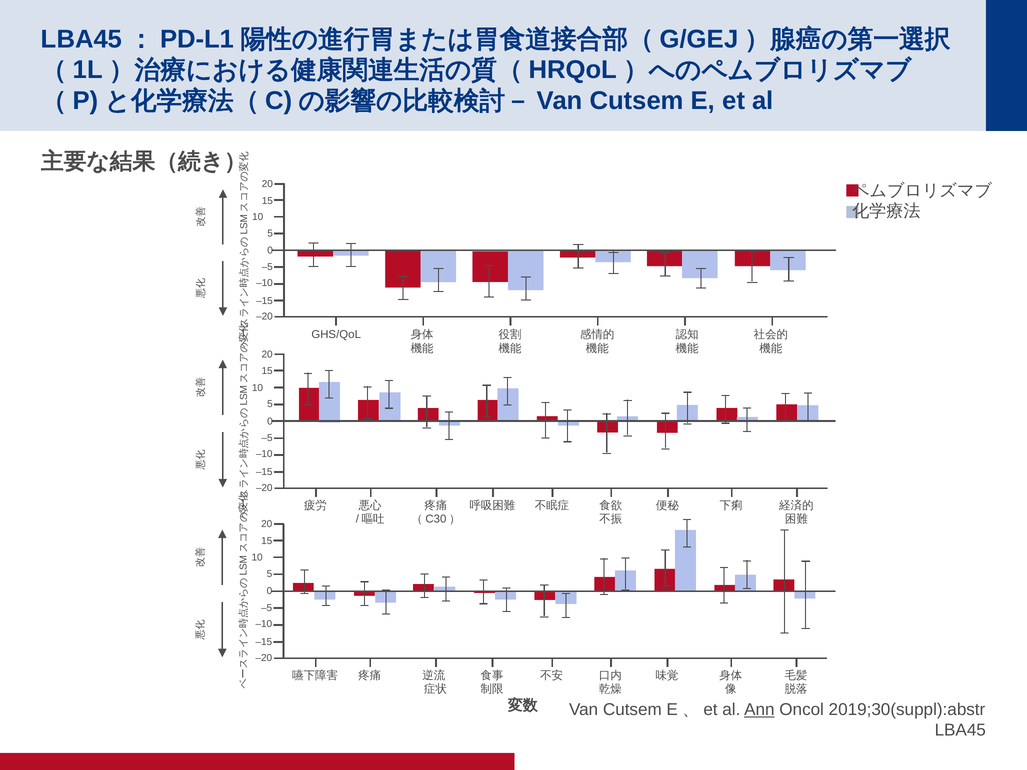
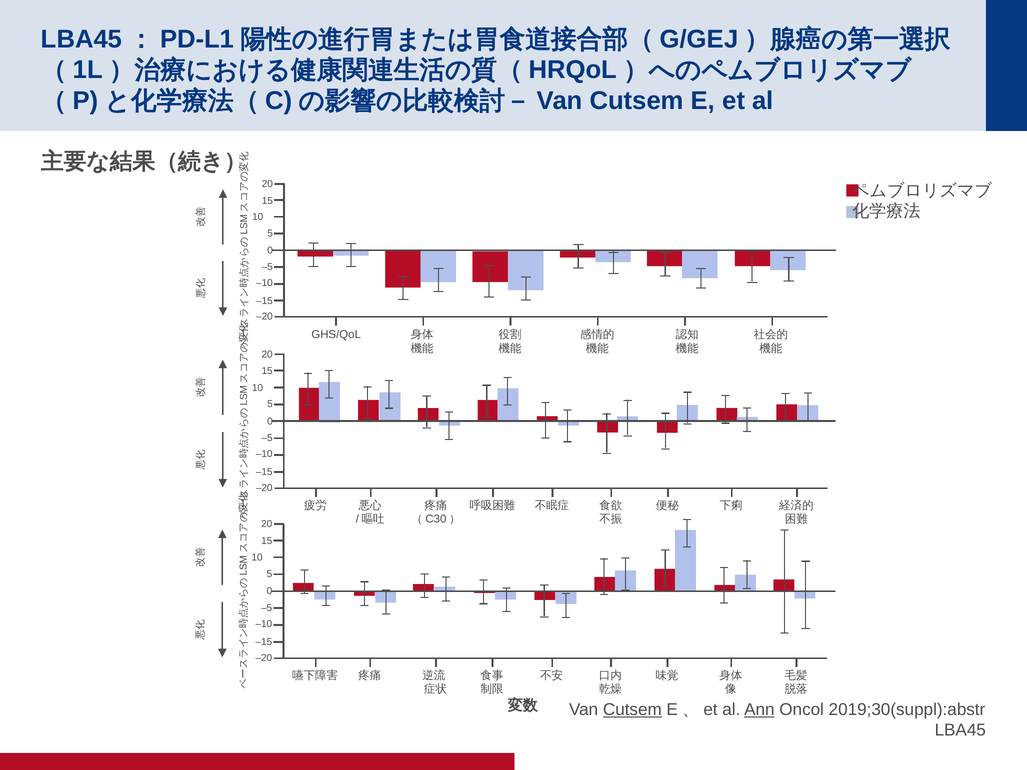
Cutsem underline: none -> present (632, 710)
